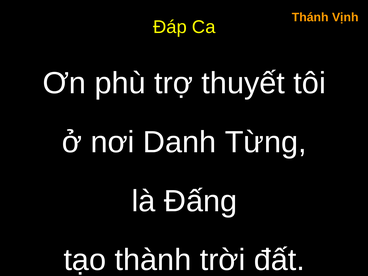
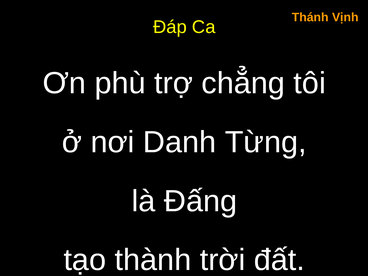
thuyết: thuyết -> chẳng (243, 83)
